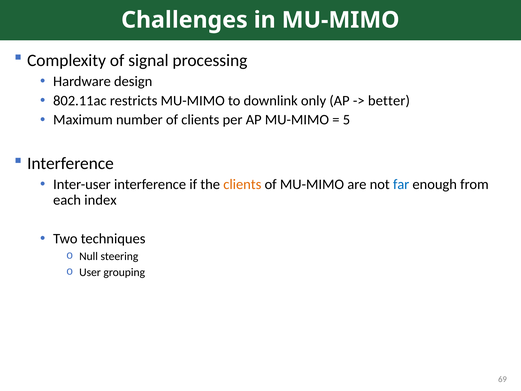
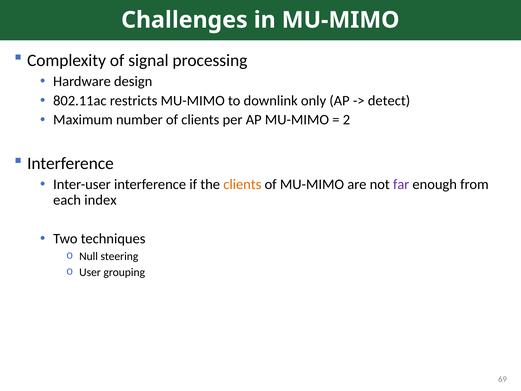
better: better -> detect (389, 101)
5: 5 -> 2 (346, 120)
far colour: blue -> purple (401, 184)
